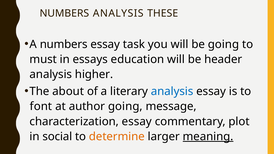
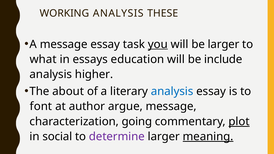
NUMBERS: NUMBERS -> WORKING (64, 13)
A numbers: numbers -> message (64, 44)
you underline: none -> present (158, 44)
be going: going -> larger (224, 44)
must: must -> what (43, 59)
header: header -> include (223, 59)
author going: going -> argue (125, 107)
characterization essay: essay -> going (137, 122)
plot underline: none -> present (239, 122)
determine colour: orange -> purple (117, 137)
